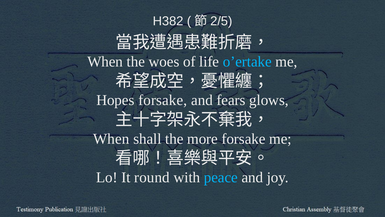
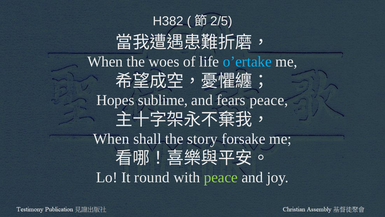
Hopes forsake: forsake -> sublime (163, 100)
fears glows: glows -> peace (269, 100)
more: more -> story (202, 139)
peace colour: light blue -> light green (221, 177)
